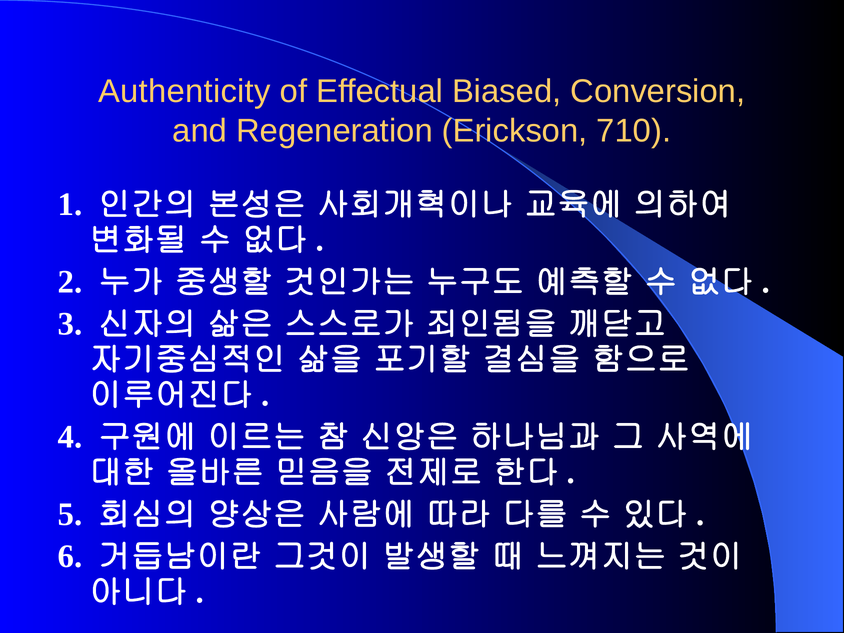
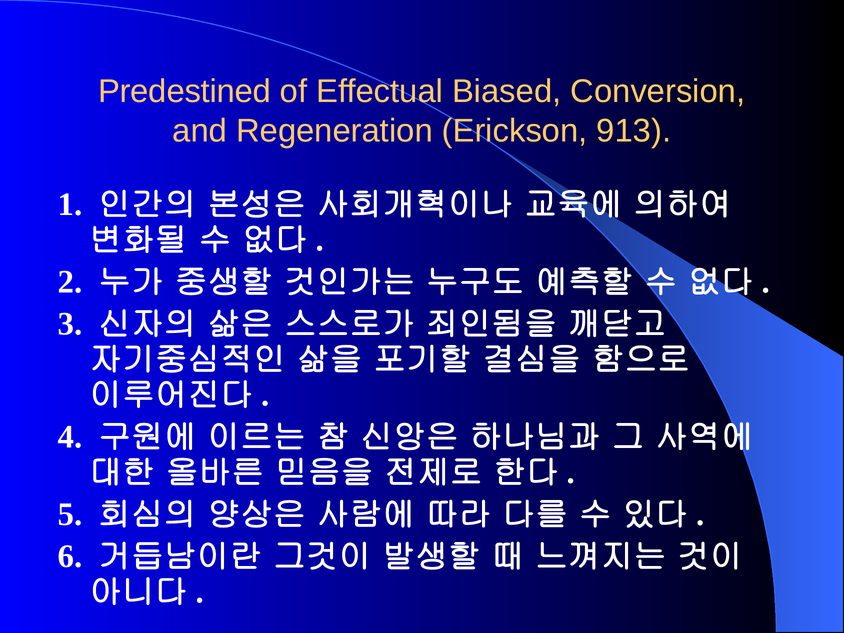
Authenticity: Authenticity -> Predestined (185, 92)
710: 710 -> 913 (634, 131)
